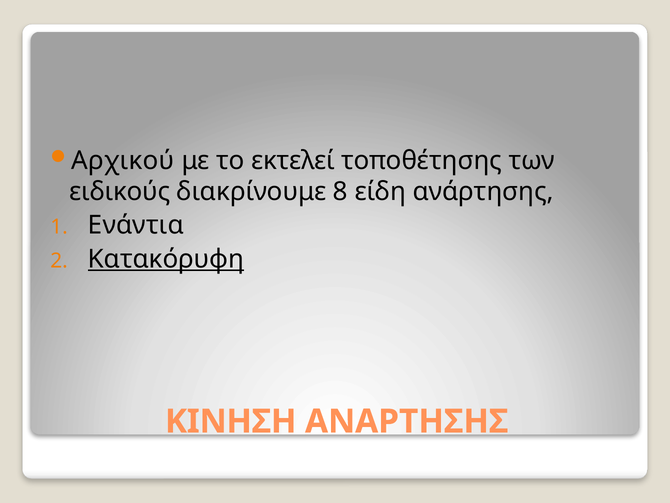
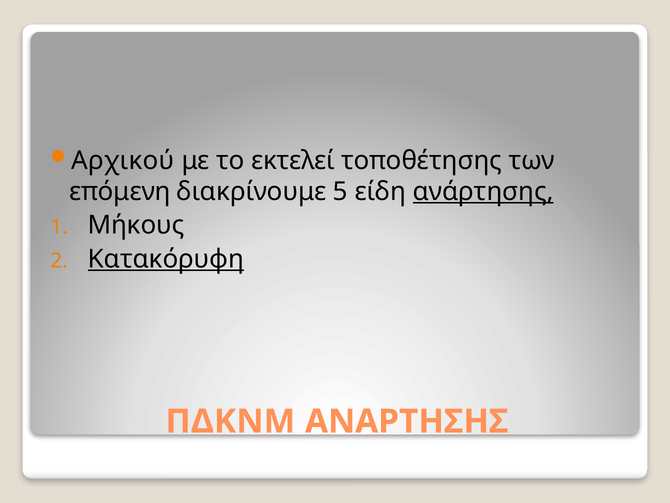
ειδικούς: ειδικούς -> επόμενη (120, 192)
8: 8 -> 5 (340, 192)
ανάρτησης underline: none -> present (483, 192)
Ενάντια: Ενάντια -> Μήκους (136, 225)
ΚΙΝΗΣΗ: ΚΙΝΗΣΗ -> ΠΔΚΝΜ (230, 421)
